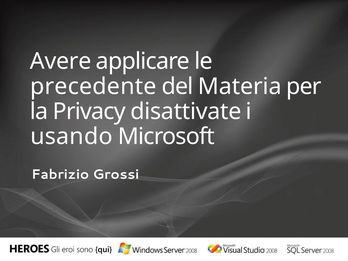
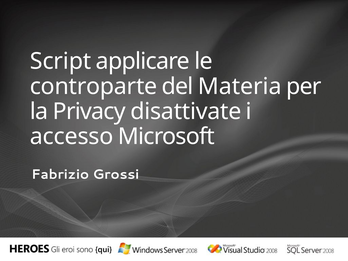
Avere: Avere -> Script (61, 61)
precedente: precedente -> controparte (94, 86)
usando: usando -> accesso (72, 137)
